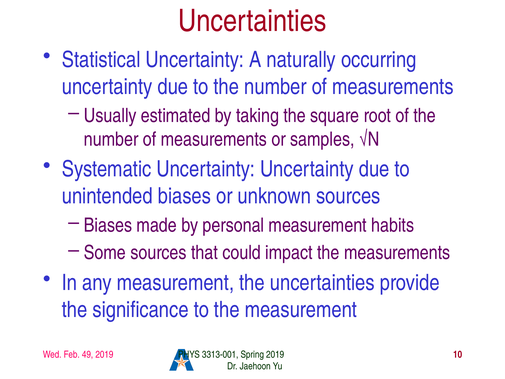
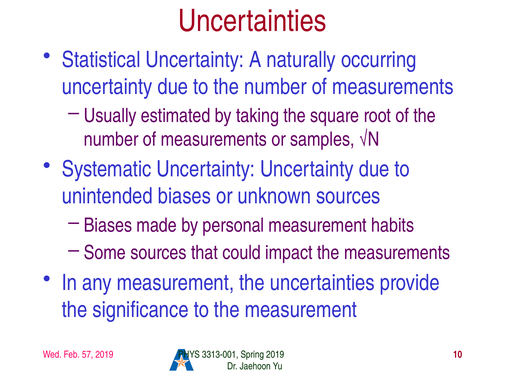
49: 49 -> 57 (88, 354)
